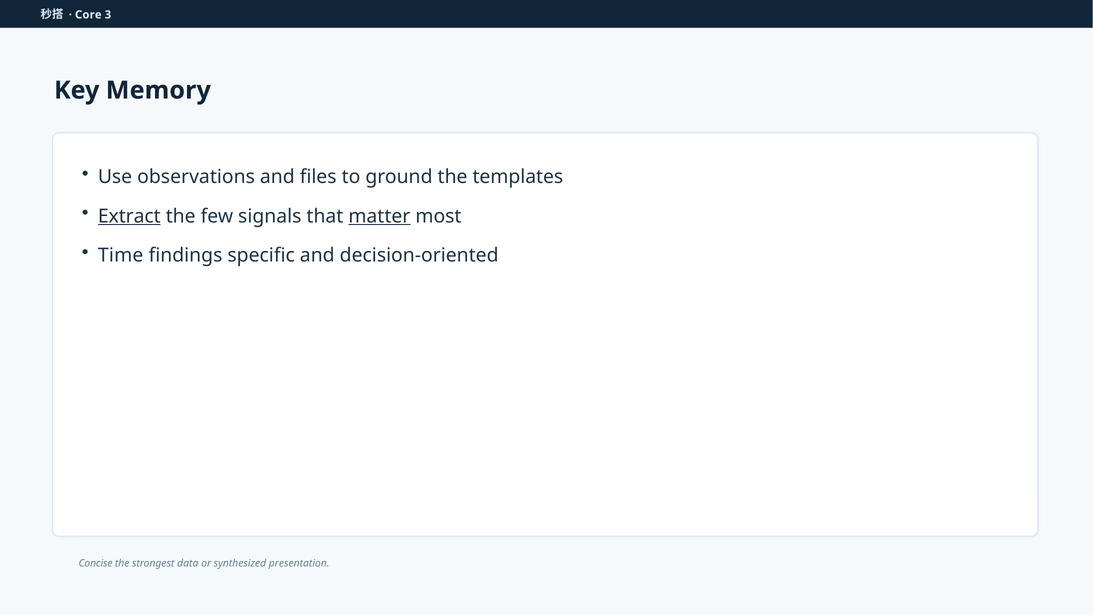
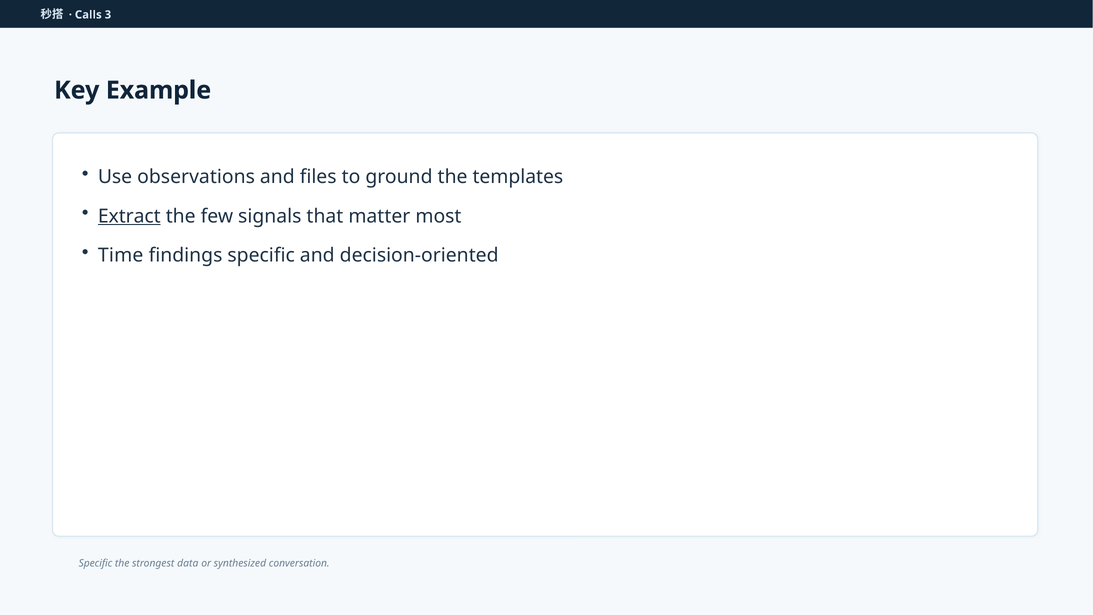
Core: Core -> Calls (88, 15)
Memory: Memory -> Example (159, 90)
matter underline: present -> none (379, 216)
Concise: Concise -> Specific (95, 563)
presentation: presentation -> conversation (299, 563)
